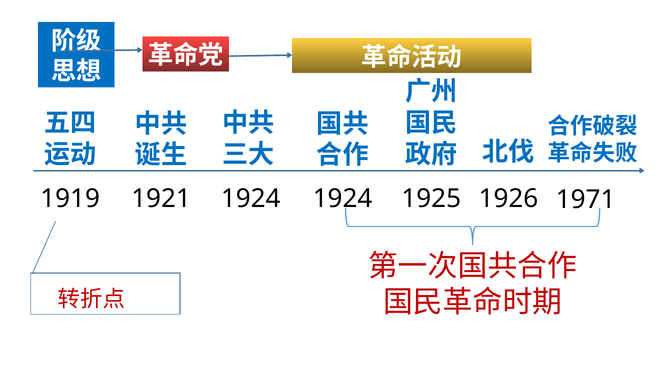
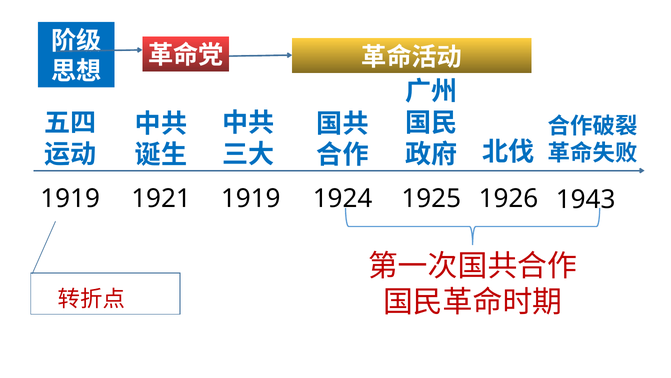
1921 1924: 1924 -> 1919 (251, 198)
1971: 1971 -> 1943 (586, 199)
